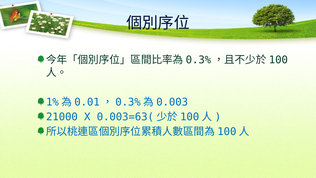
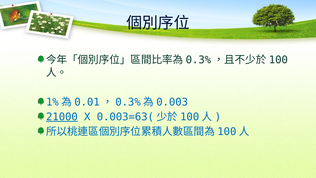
21000 underline: none -> present (62, 117)
